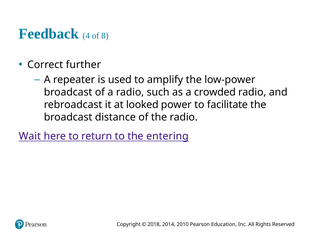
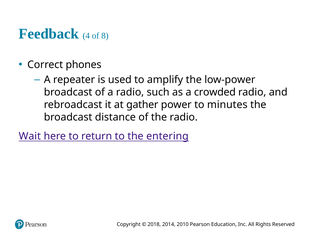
further: further -> phones (84, 64)
looked: looked -> gather (142, 104)
facilitate: facilitate -> minutes (227, 104)
